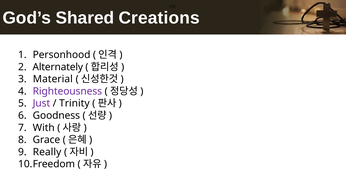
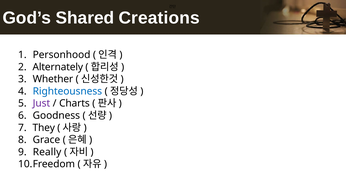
Material: Material -> Whether (53, 79)
Righteousness colour: purple -> blue (67, 91)
Trinity: Trinity -> Charts (74, 103)
With: With -> They (44, 127)
